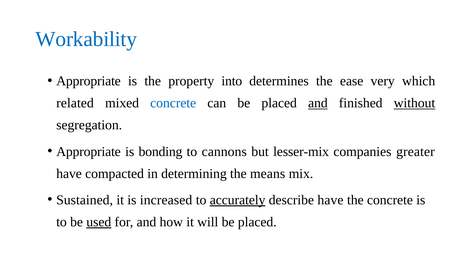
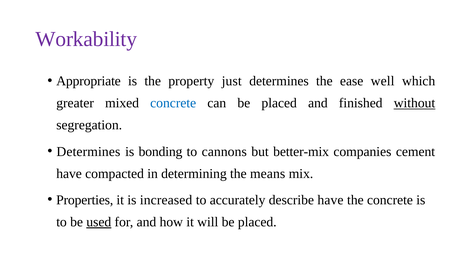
Workability colour: blue -> purple (86, 39)
into: into -> just (232, 81)
very: very -> well (383, 81)
related: related -> greater (75, 103)
and underline: present -> none (318, 103)
Appropriate: Appropriate -> Determines (88, 152)
lesser-mix: lesser-mix -> better-mix (301, 152)
greater: greater -> cement (416, 152)
Sustained: Sustained -> Properties (85, 200)
accurately underline: present -> none (238, 200)
